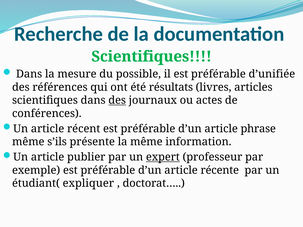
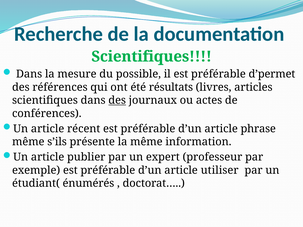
d’unifiée: d’unifiée -> d’permet (272, 74)
expert underline: present -> none (163, 157)
récente: récente -> utiliser (220, 170)
expliquer: expliquer -> énumérés (88, 183)
